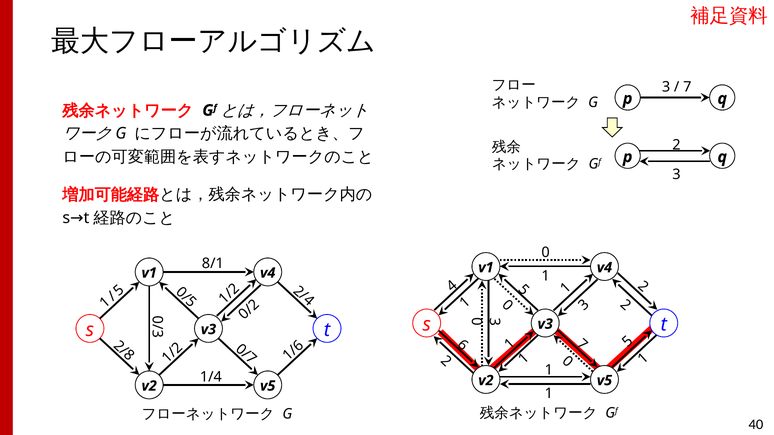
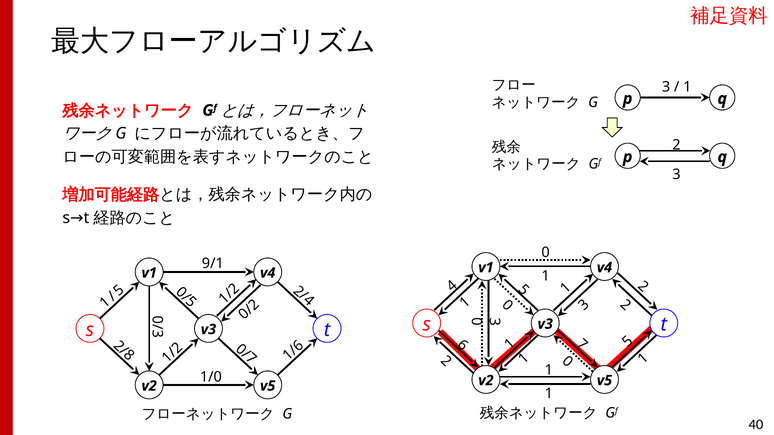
7: 7 -> 1 (687, 87)
8/1: 8/1 -> 9/1 (213, 264)
1/4: 1/4 -> 1/0 (211, 377)
